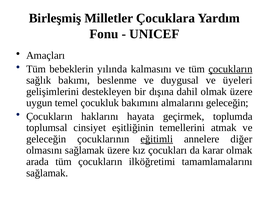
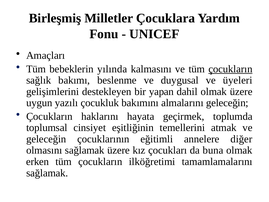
dışına: dışına -> yapan (161, 91)
temel: temel -> yazılı (66, 103)
eğitimli underline: present -> none (157, 139)
karar: karar -> buna (213, 150)
arada: arada -> erken (38, 161)
